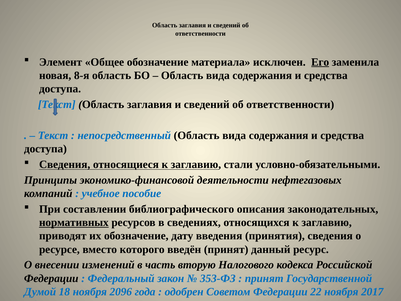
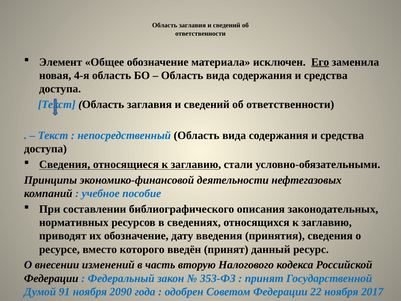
8-я: 8-я -> 4-я (82, 75)
нормативных underline: present -> none (74, 222)
18: 18 -> 91 (64, 291)
2096: 2096 -> 2090 (121, 291)
